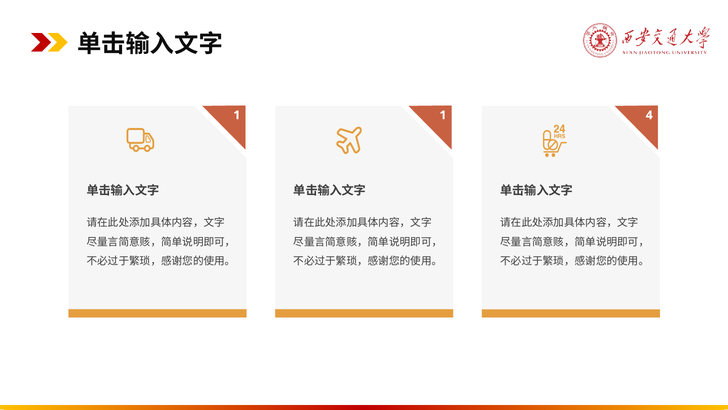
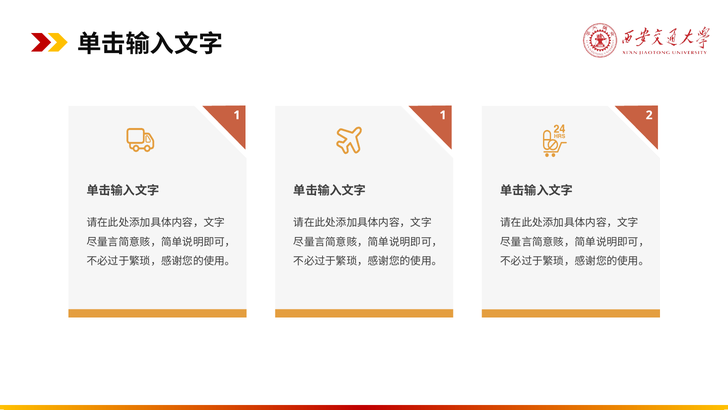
4: 4 -> 2 (649, 115)
